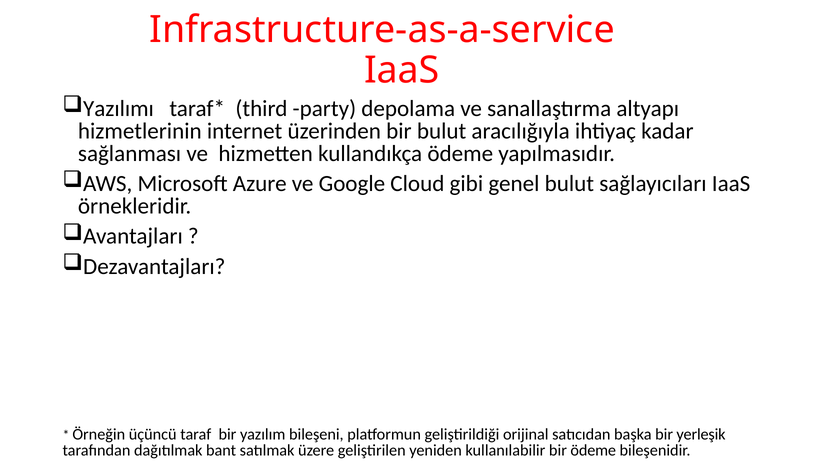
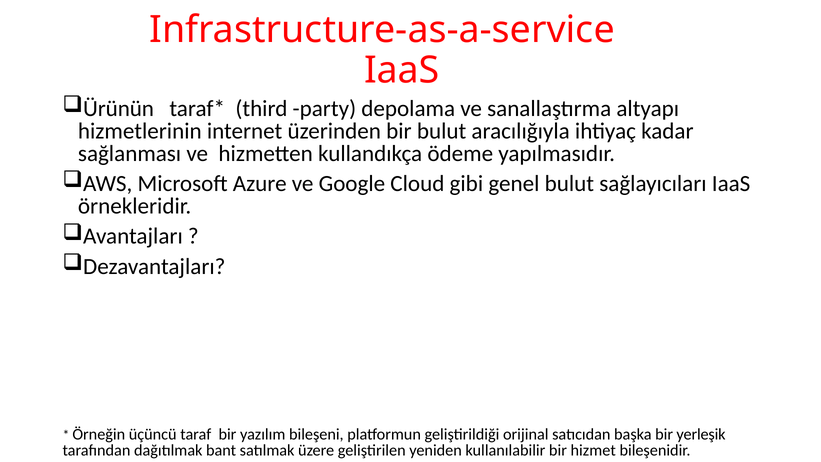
Yazılımı: Yazılımı -> Ürünün (119, 108)
bir ödeme: ödeme -> hizmet (593, 450)
